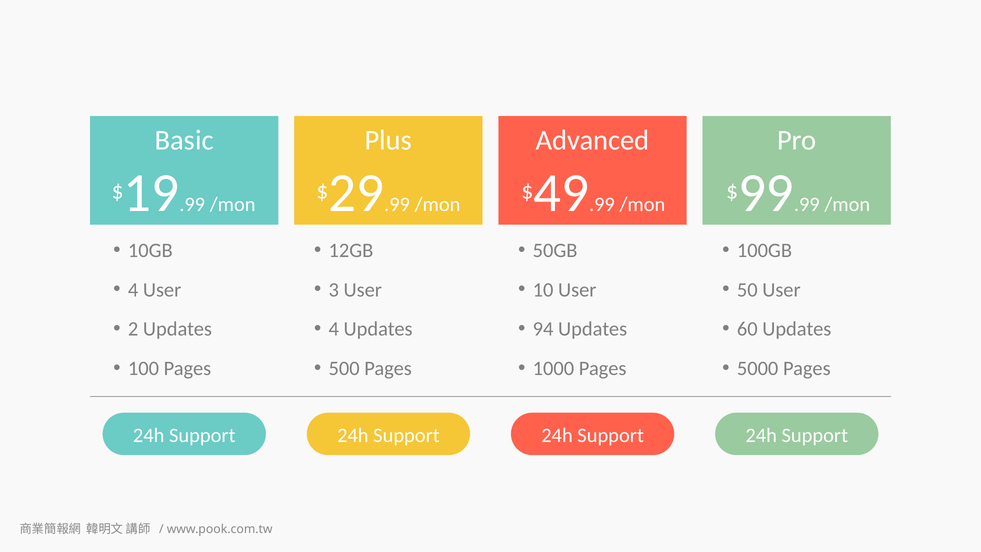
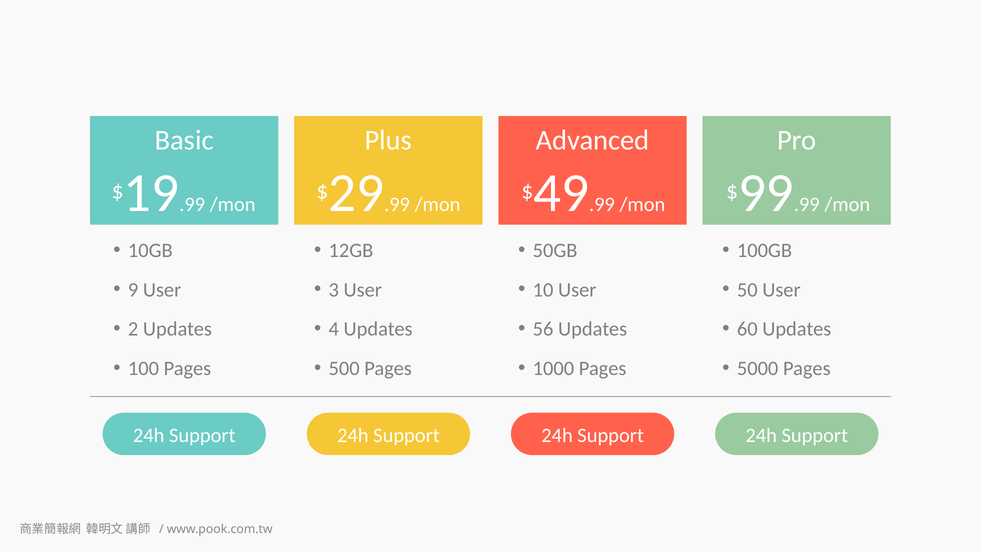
4: 4 -> 9 (133, 290)
94: 94 -> 56 (543, 329)
